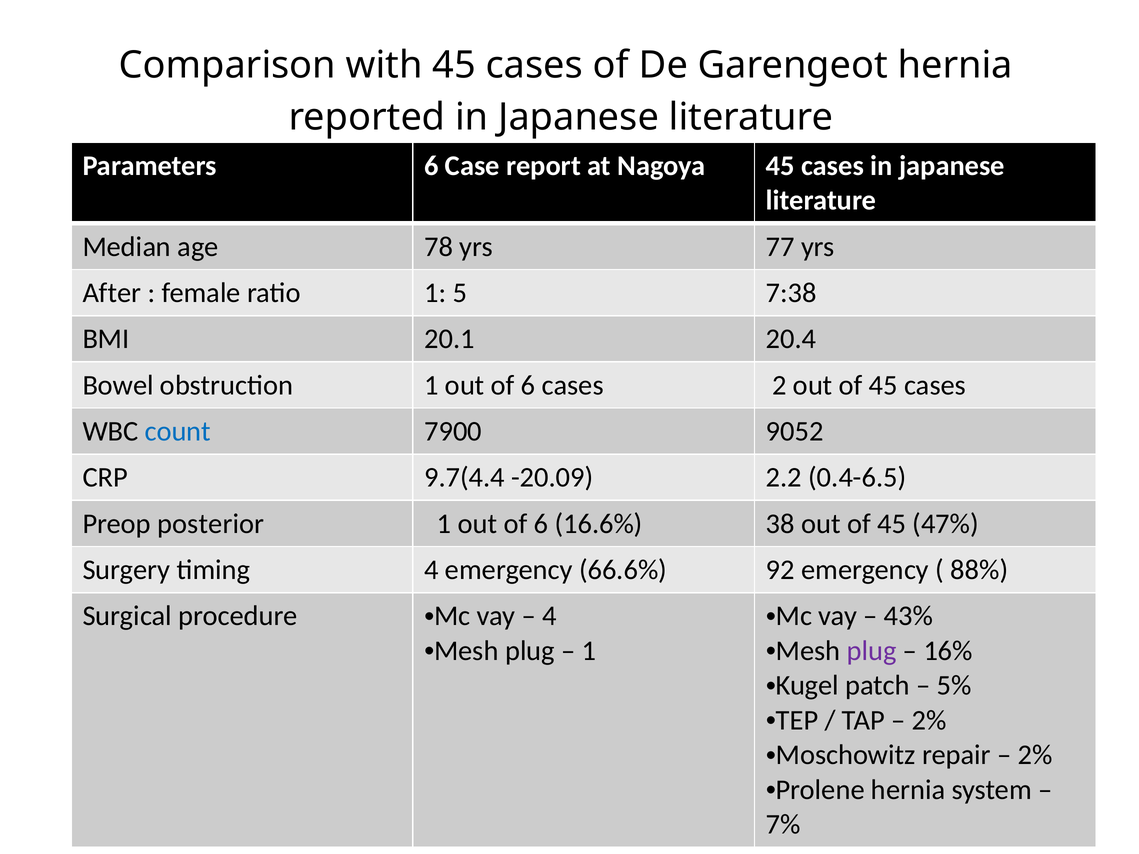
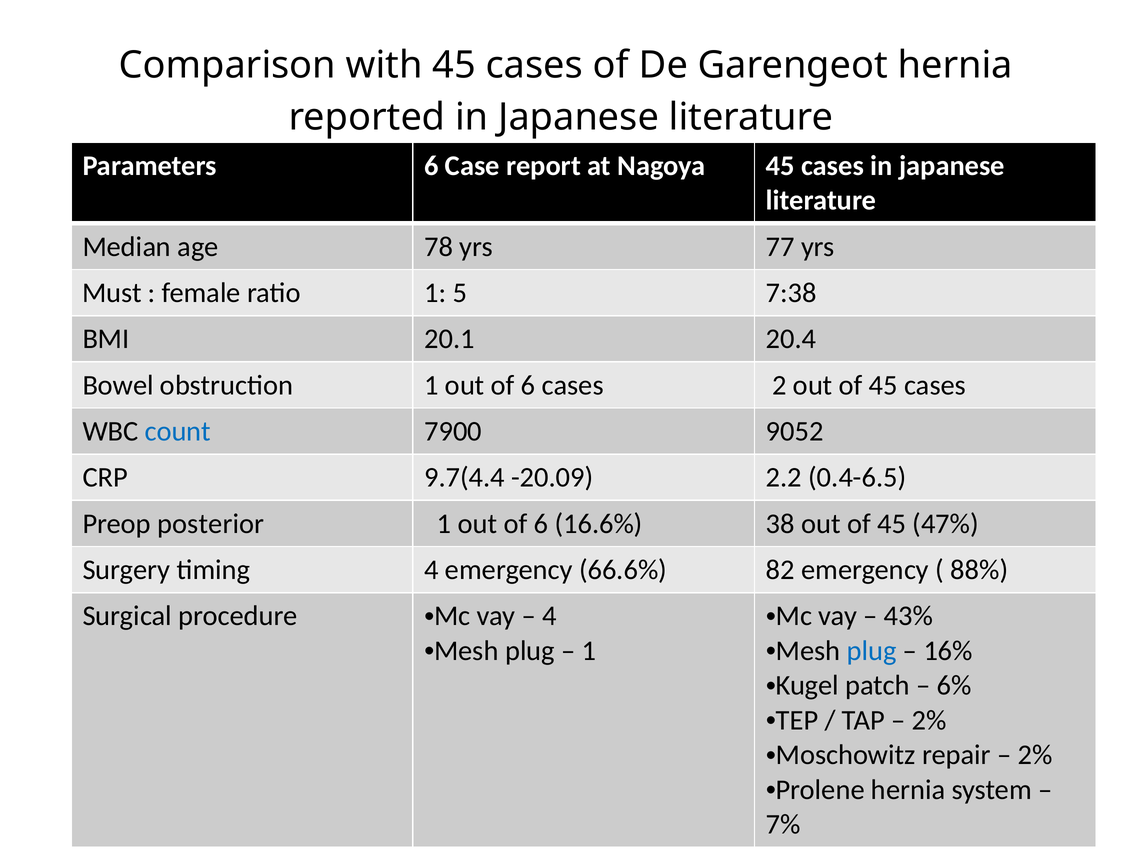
After: After -> Must (112, 293)
92: 92 -> 82 (780, 570)
plug colour: purple -> blue (872, 651)
5%: 5% -> 6% (954, 686)
